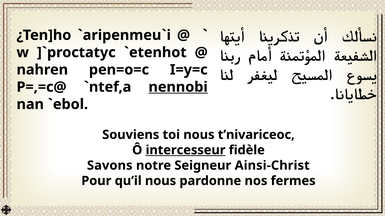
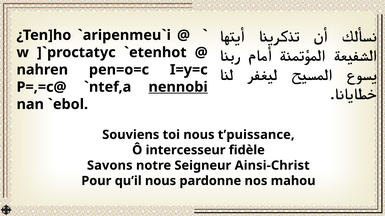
t’nivariceoc: t’nivariceoc -> t’puissance (256, 135)
intercesseur underline: present -> none (186, 150)
fermes: fermes -> mahou (293, 181)
